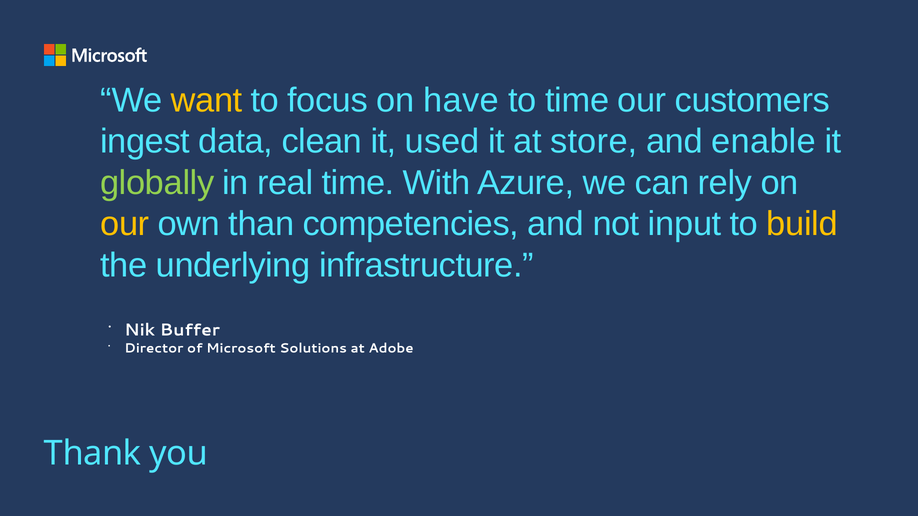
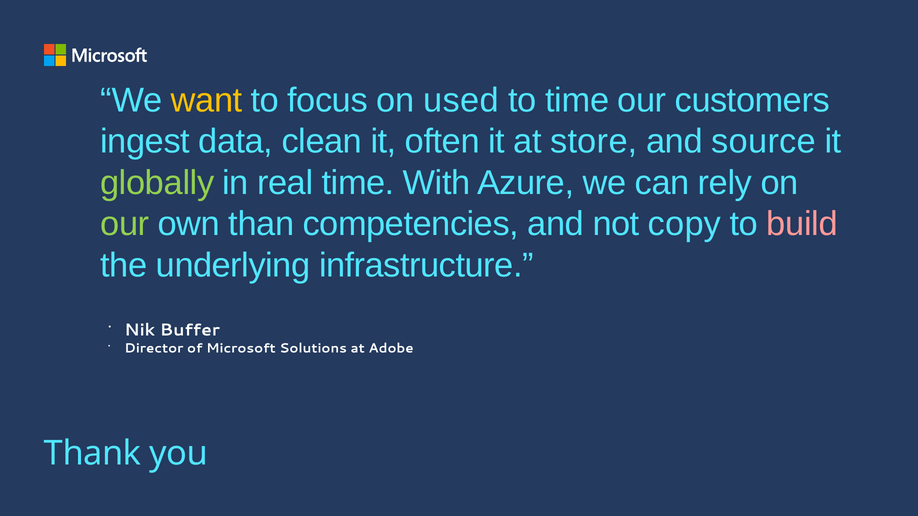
have: have -> used (461, 100)
used: used -> often (442, 142)
enable: enable -> source (764, 142)
our colour: yellow -> light green (125, 224)
input: input -> copy (684, 224)
build colour: yellow -> pink (802, 224)
